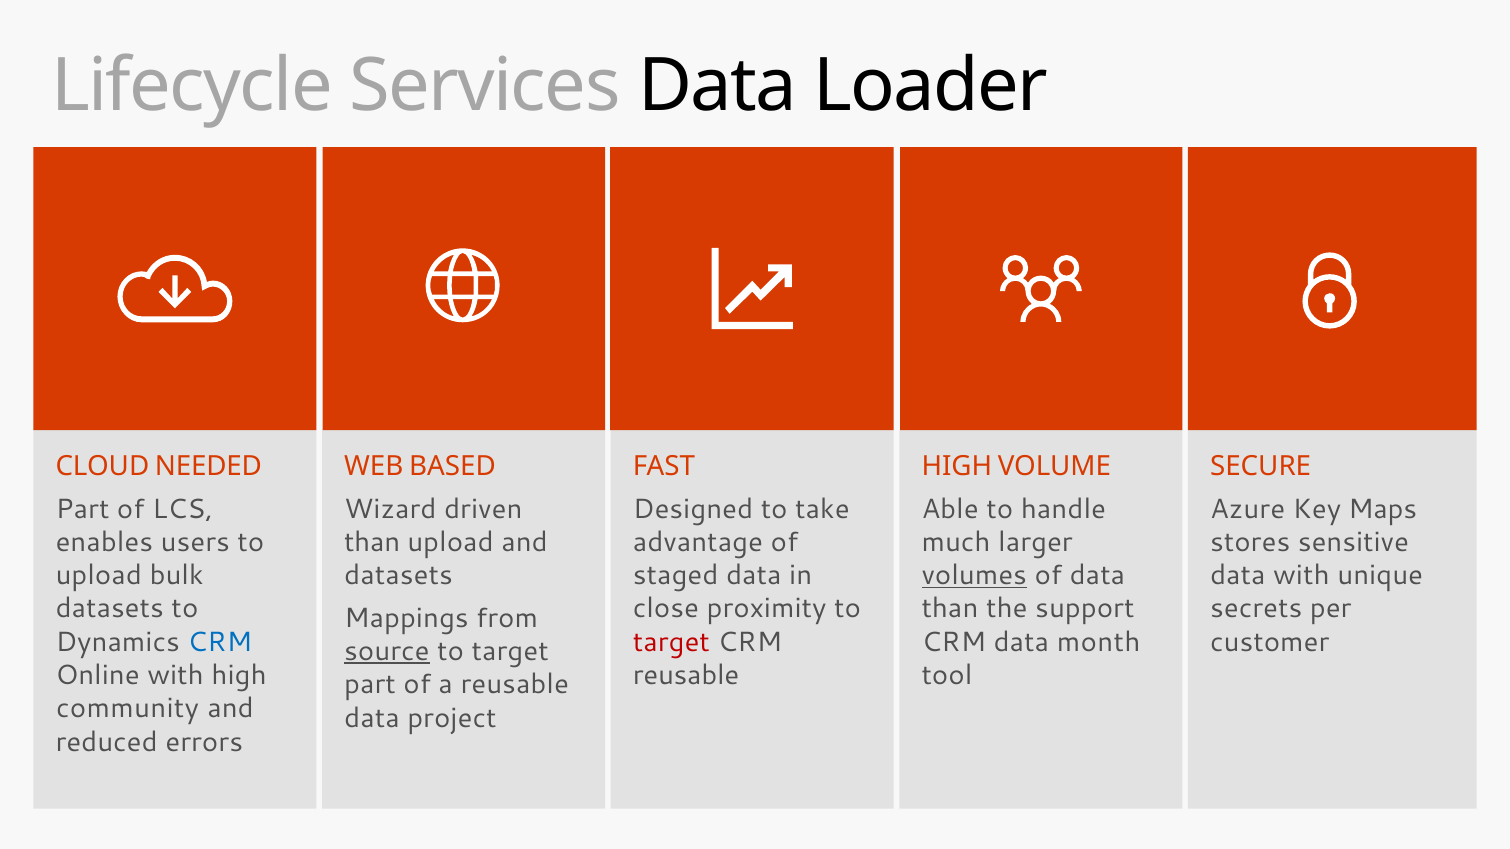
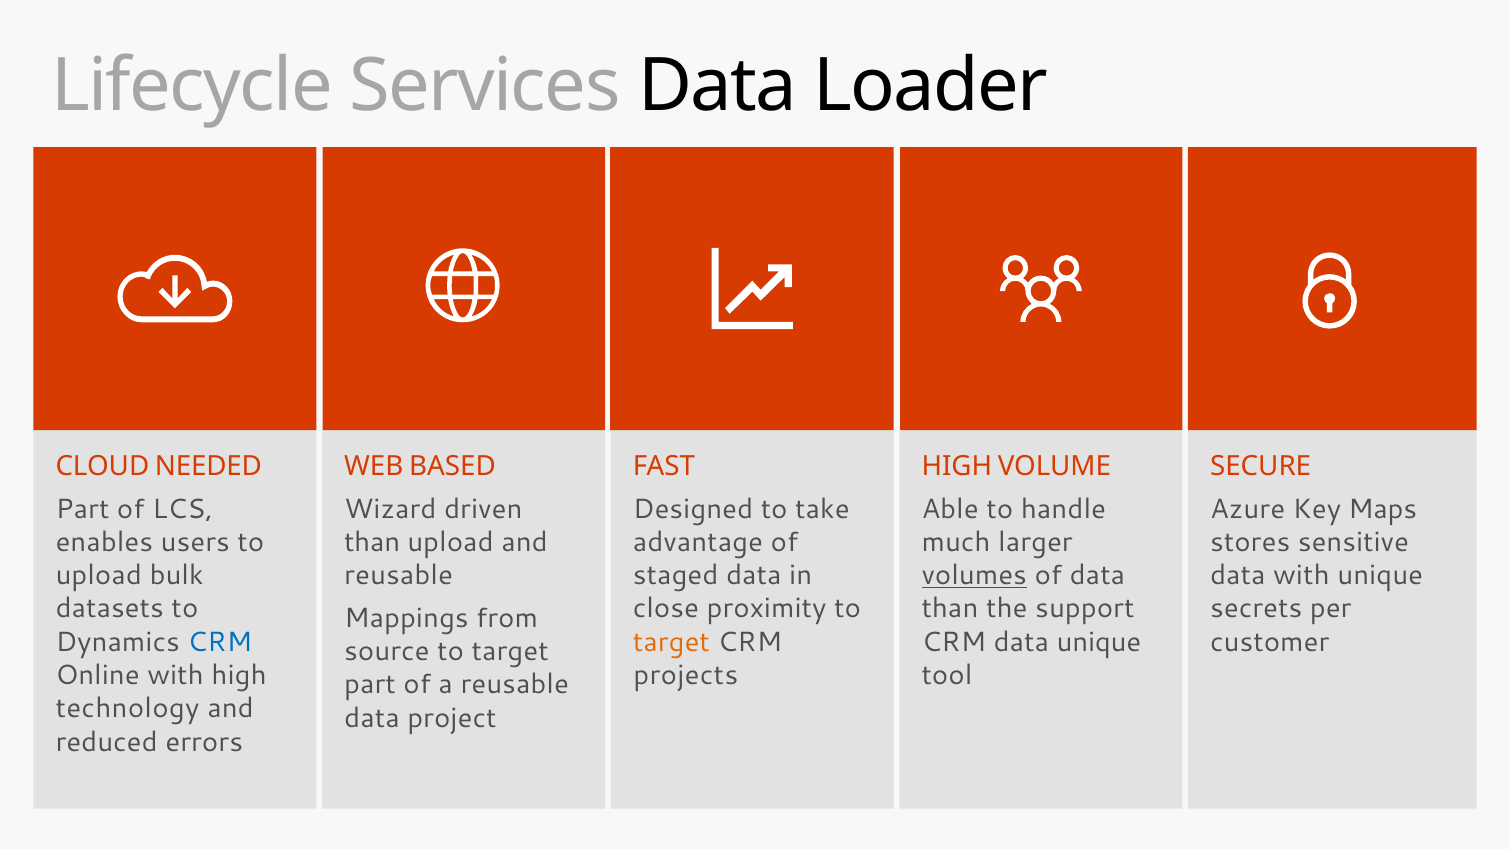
datasets: datasets -> reusable (399, 576)
target colour: red -> orange (671, 642)
data month: month -> unique (1099, 642)
source underline: present -> none (387, 652)
reusable: reusable -> projects (686, 676)
community: community -> technology (128, 709)
